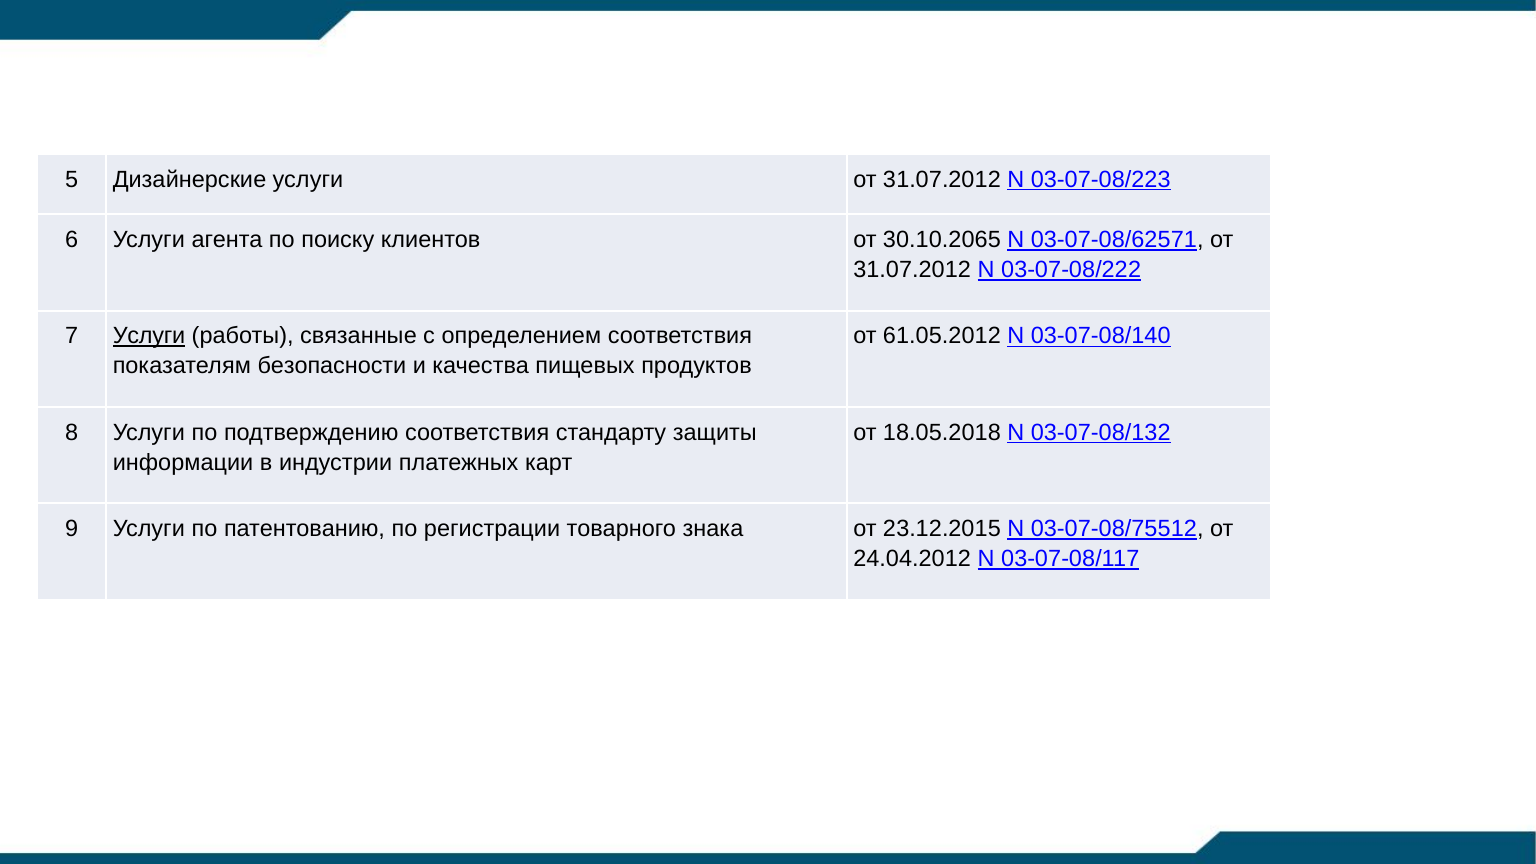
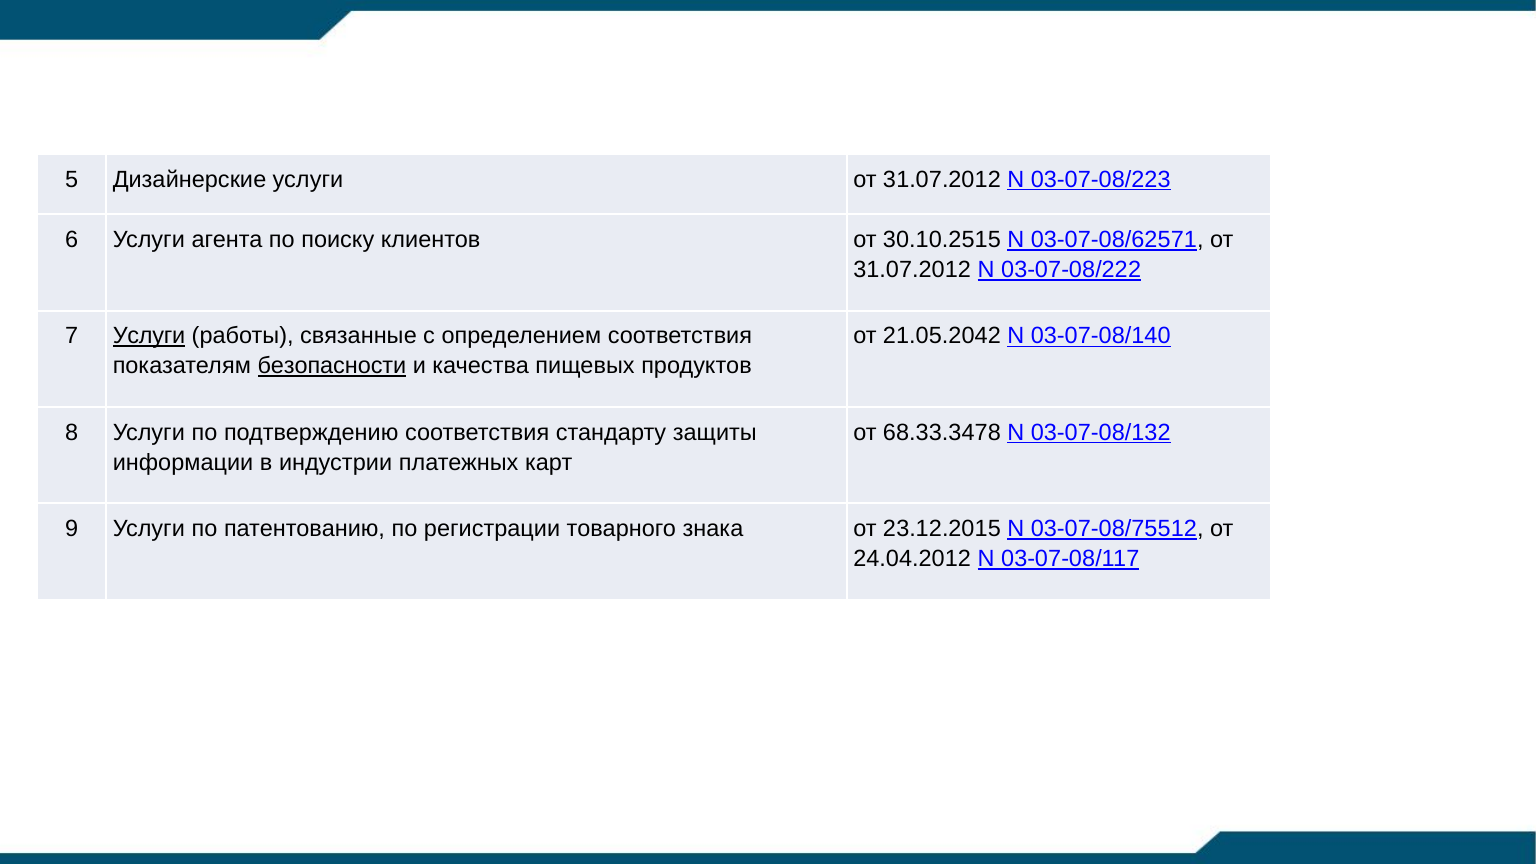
30.10.2065: 30.10.2065 -> 30.10.2515 (942, 240)
61.05.2012: 61.05.2012 -> 21.05.2042 (942, 336)
безопасности underline: none -> present (332, 366)
18.05.2018: 18.05.2018 -> 68.33.3478 (942, 432)
